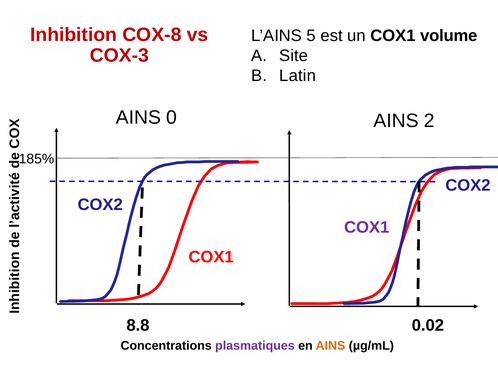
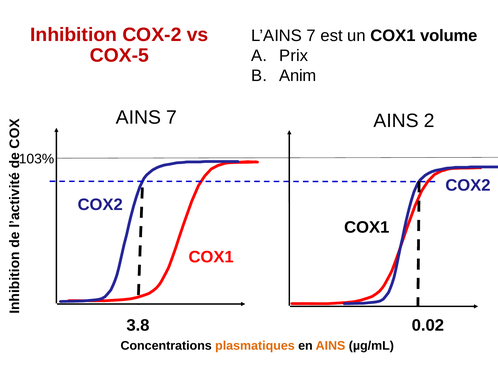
COX-8: COX-8 -> COX-2 (152, 35)
L’AINS 5: 5 -> 7 (311, 36)
COX-3: COX-3 -> COX-5 (119, 56)
Site: Site -> Prix (294, 56)
Latin: Latin -> Anim (298, 76)
AINS 0: 0 -> 7 (172, 118)
185%: 185% -> 103% (36, 159)
COX1 colour: purple -> black (367, 228)
8.8: 8.8 -> 3.8 (138, 326)
plasmatiques colour: purple -> orange (255, 346)
